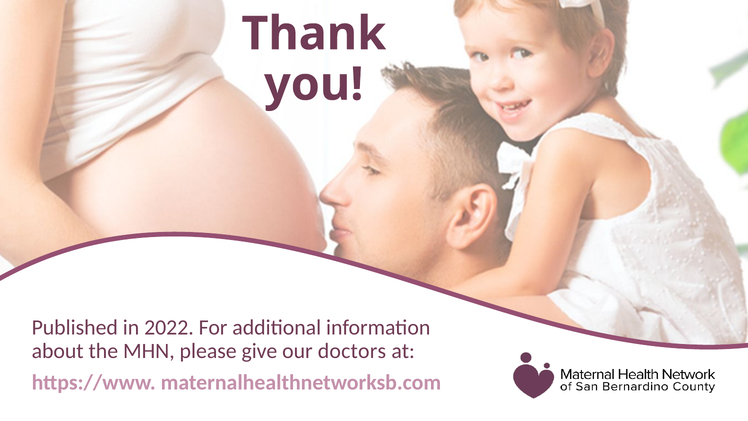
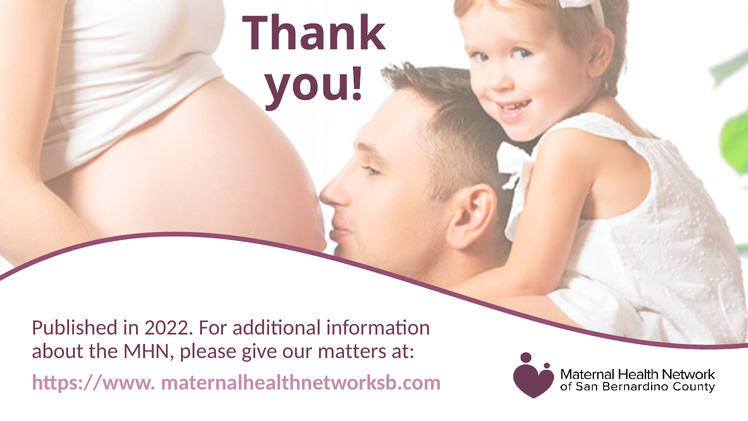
doctors: doctors -> matters (352, 351)
